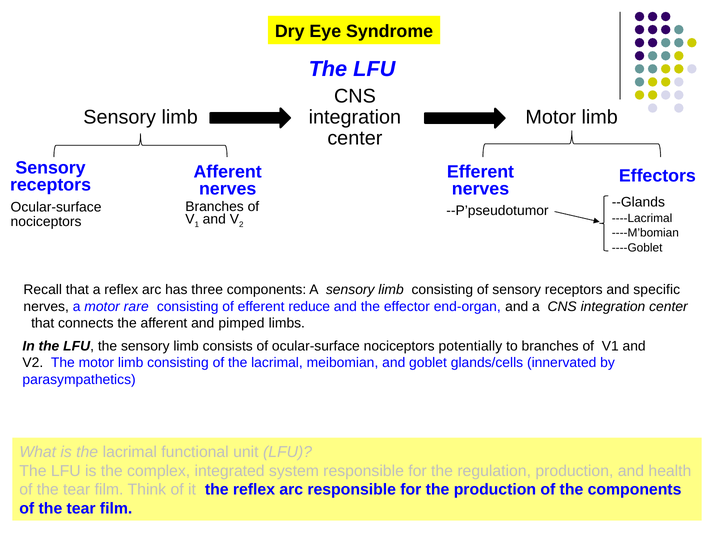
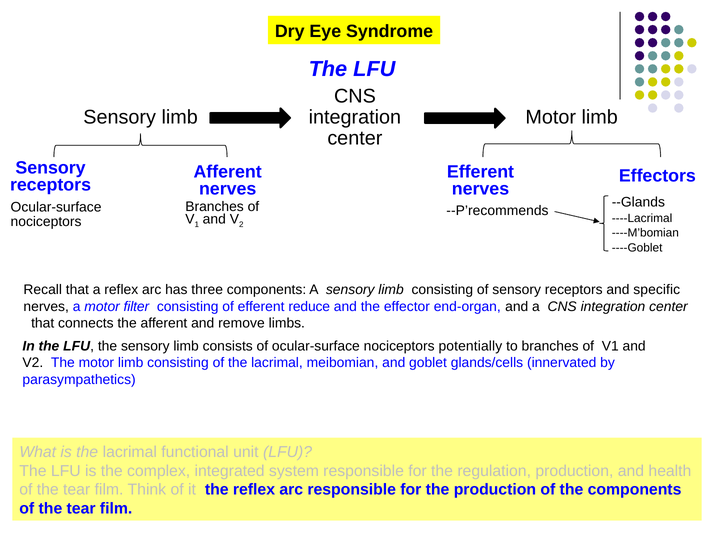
--P’pseudotumor: --P’pseudotumor -> --P’recommends (497, 211)
rare: rare -> filter (136, 306)
pimped: pimped -> remove (241, 323)
